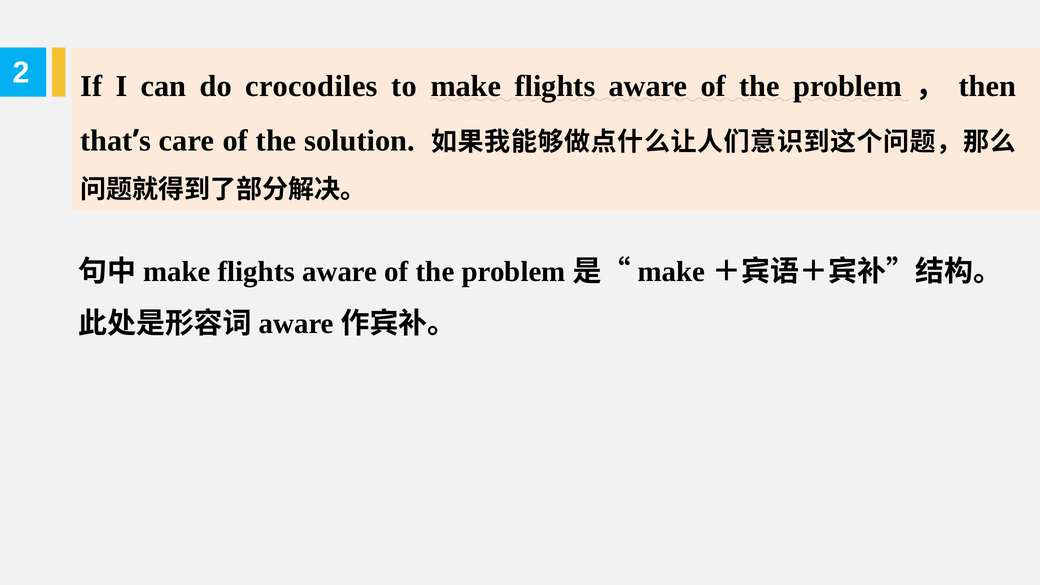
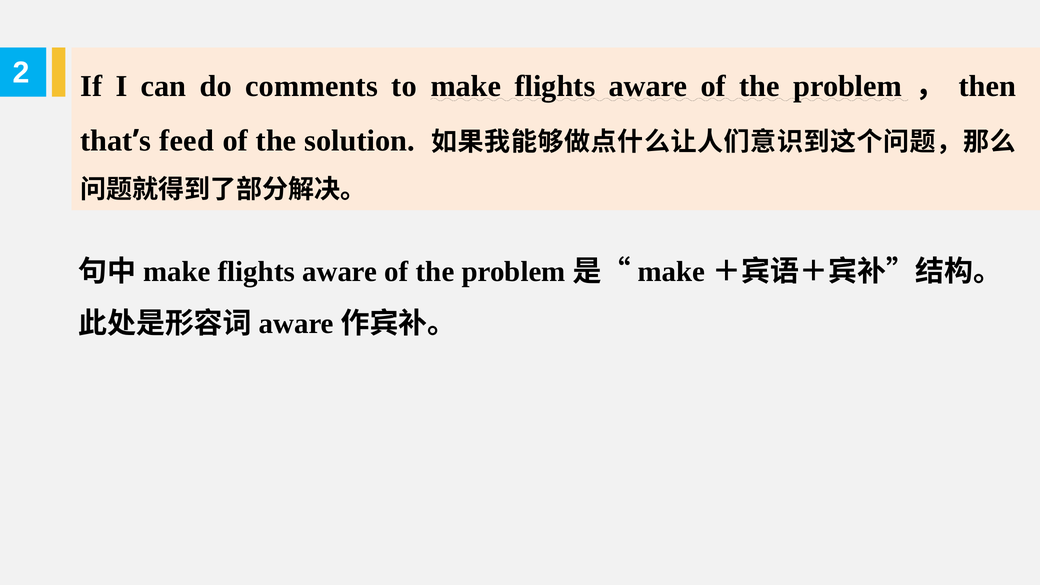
crocodiles: crocodiles -> comments (311, 86)
care: care -> feed (187, 141)
